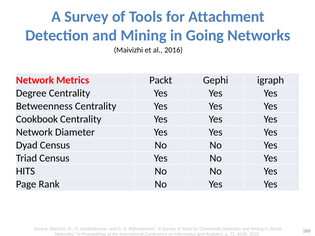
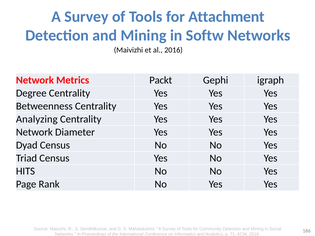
Going: Going -> Softw (205, 36)
Cookbook: Cookbook -> Analyzing (37, 119)
